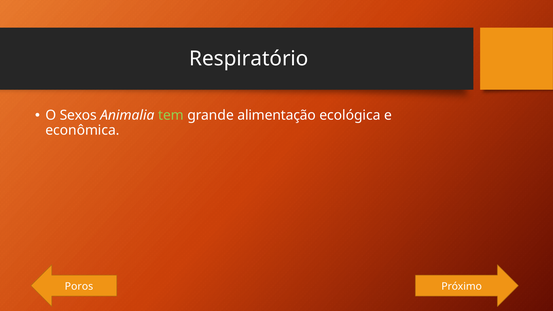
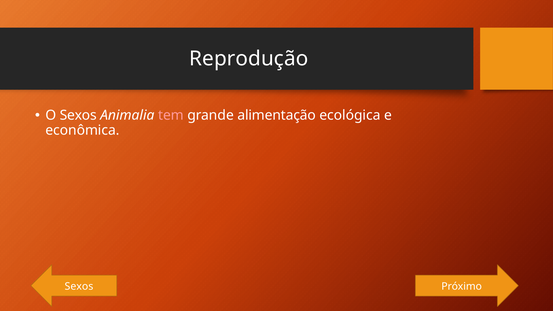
Respiratório: Respiratório -> Reprodução (249, 59)
tem colour: light green -> pink (171, 115)
Poros: Poros -> Sexos (79, 286)
